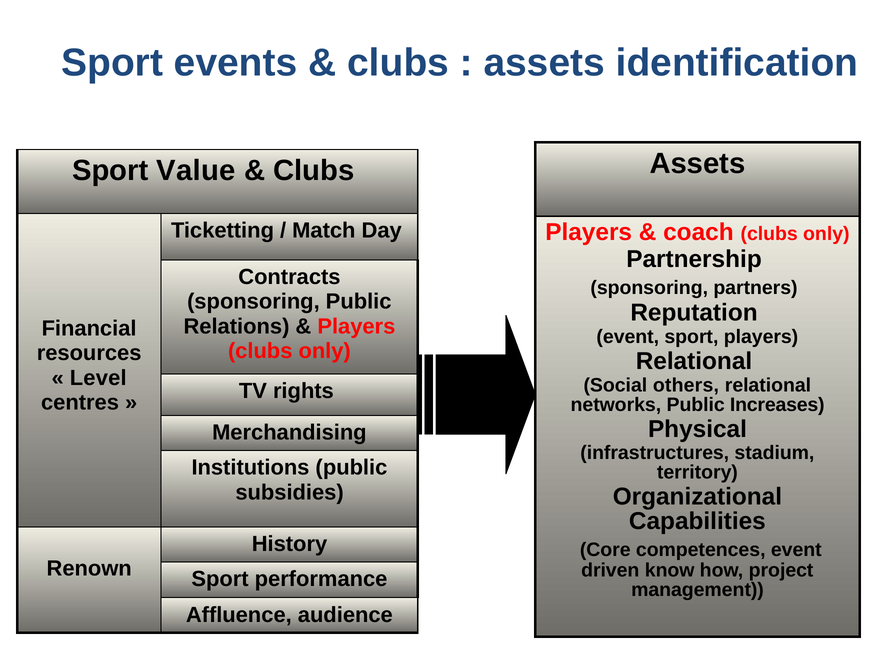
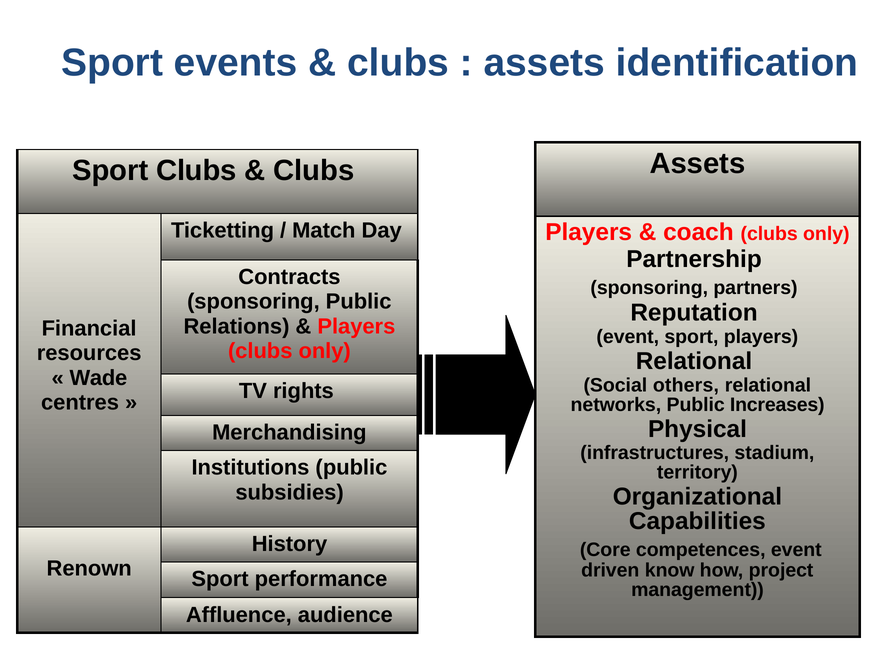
Sport Value: Value -> Clubs (196, 171)
Level: Level -> Wade (98, 378)
